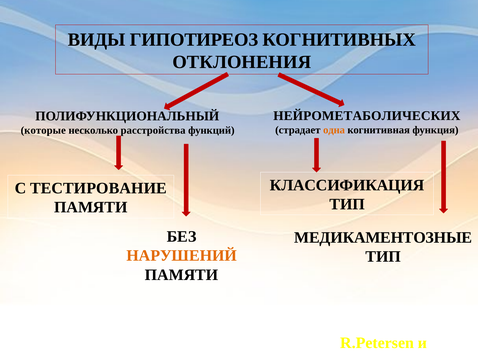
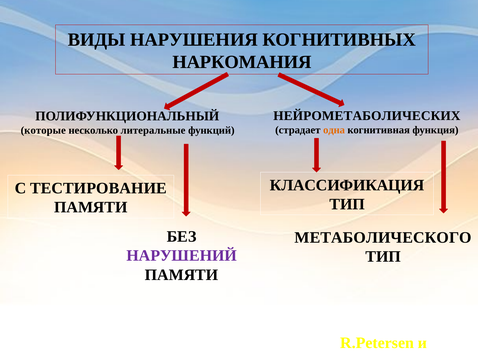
ГИПОТИРЕОЗ: ГИПОТИРЕОЗ -> НАРУШЕНИЯ (194, 40)
ОТКЛОНЕНИЯ: ОТКЛОНЕНИЯ -> НАРКОМАНИЯ (242, 62)
расстройства: расстройства -> литеральные (153, 130)
МЕДИКАМЕНТОЗНЫЕ: МЕДИКАМЕНТОЗНЫЕ -> МЕТАБОЛИЧЕСКОГО (383, 238)
НАРУШЕНИЙ colour: orange -> purple (182, 256)
